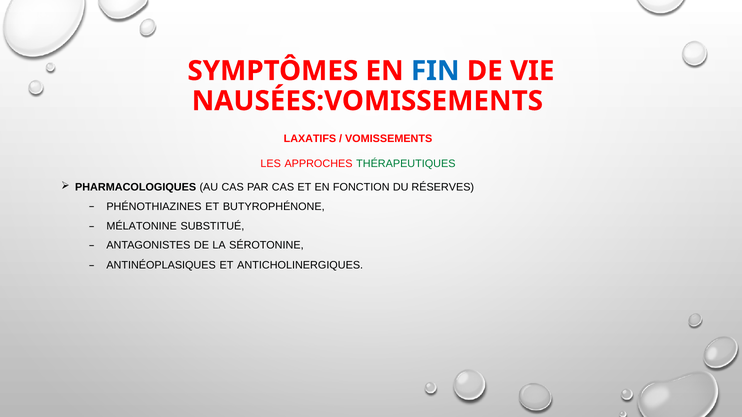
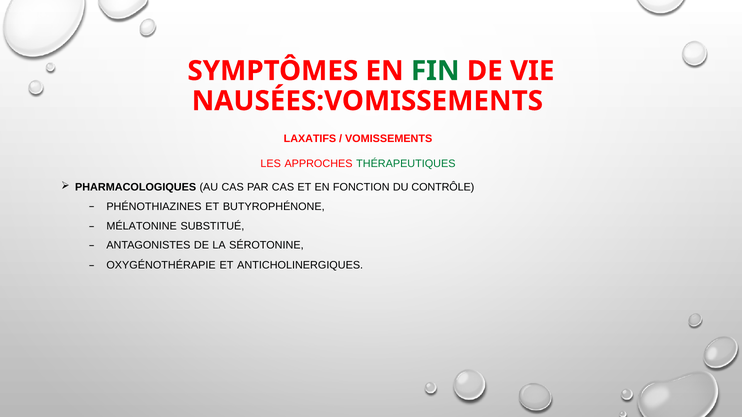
FIN colour: blue -> green (435, 71)
RÉSERVES: RÉSERVES -> CONTRÔLE (443, 187)
ANTINÉOPLASIQUES: ANTINÉOPLASIQUES -> OXYGÉNOTHÉRAPIE (161, 265)
